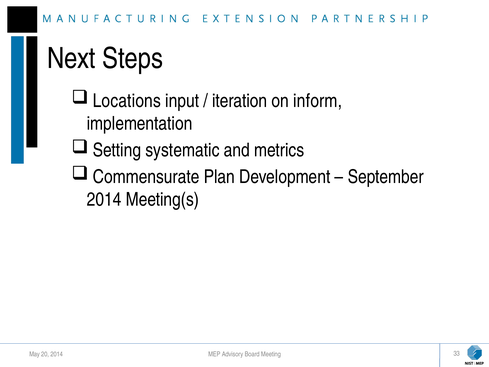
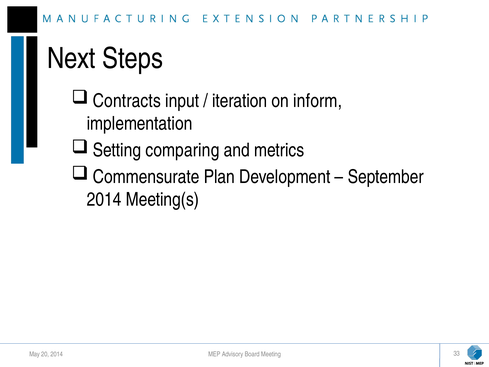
Locations: Locations -> Contracts (127, 101)
systematic: systematic -> comparing (182, 150)
